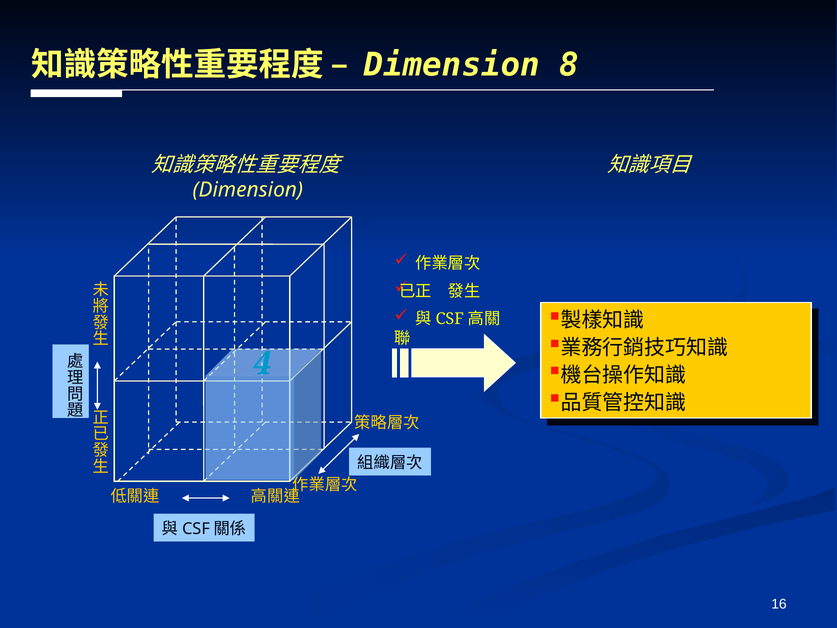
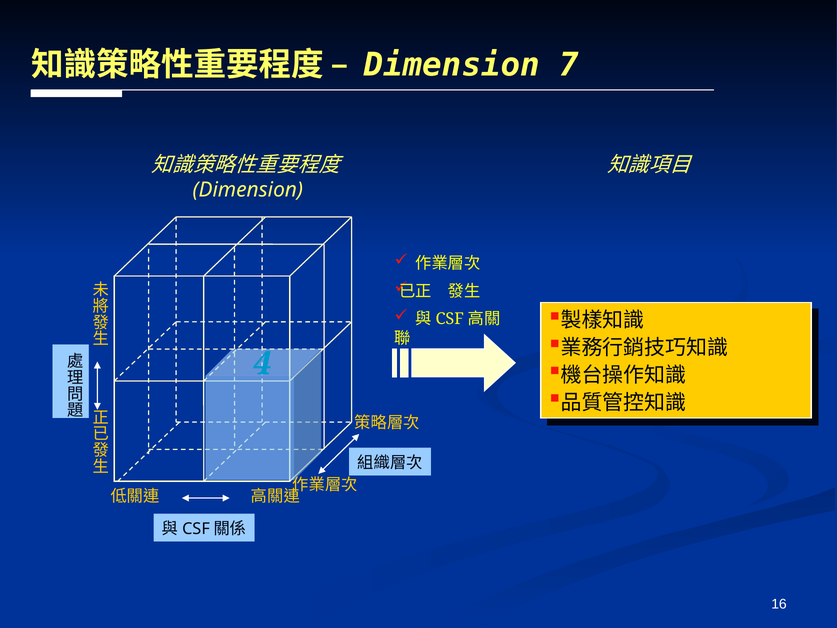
8: 8 -> 7 (569, 65)
